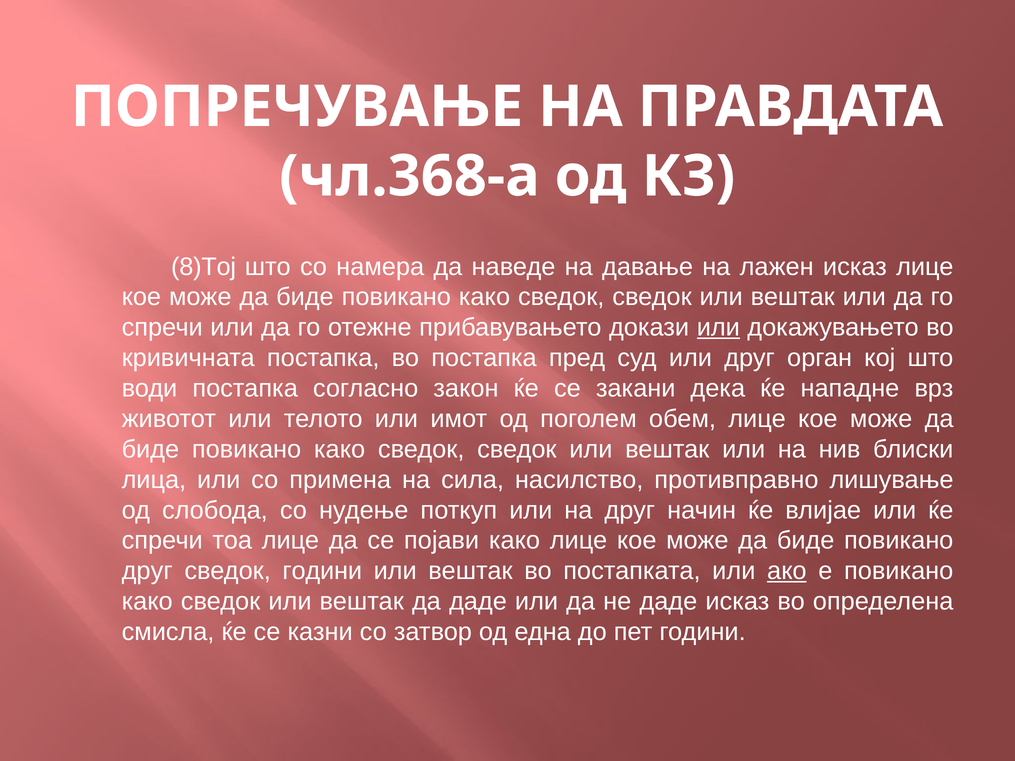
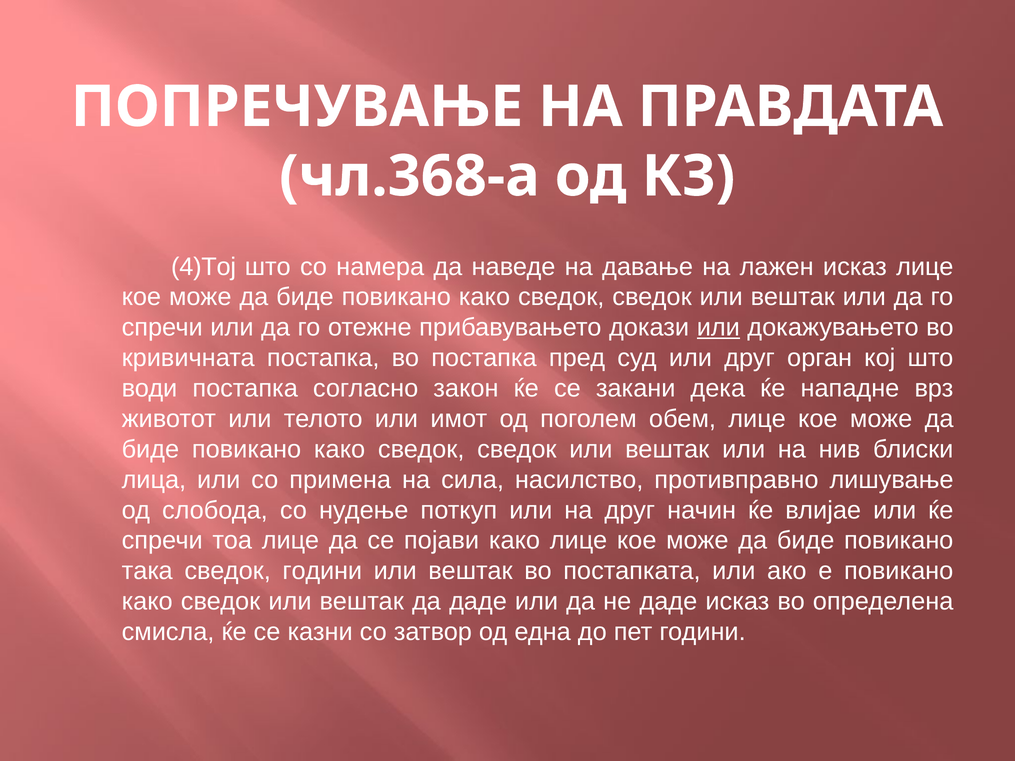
8)Тој: 8)Тој -> 4)Тој (204, 267)
друг: друг -> така (147, 571)
ако underline: present -> none (787, 571)
